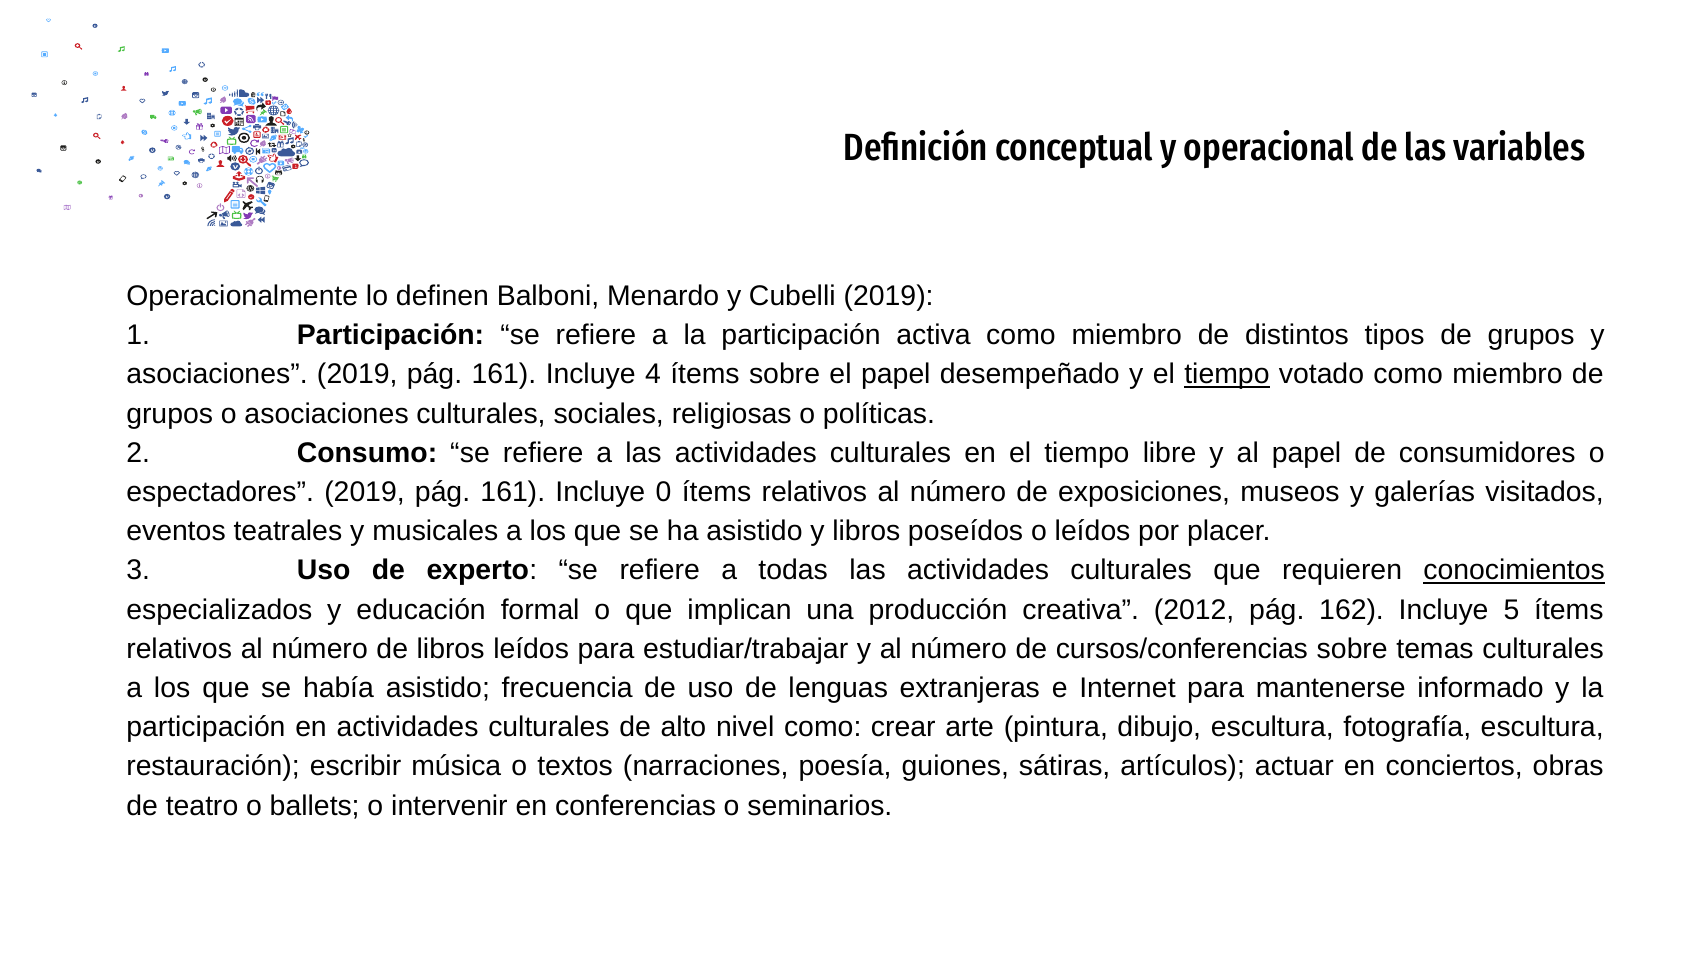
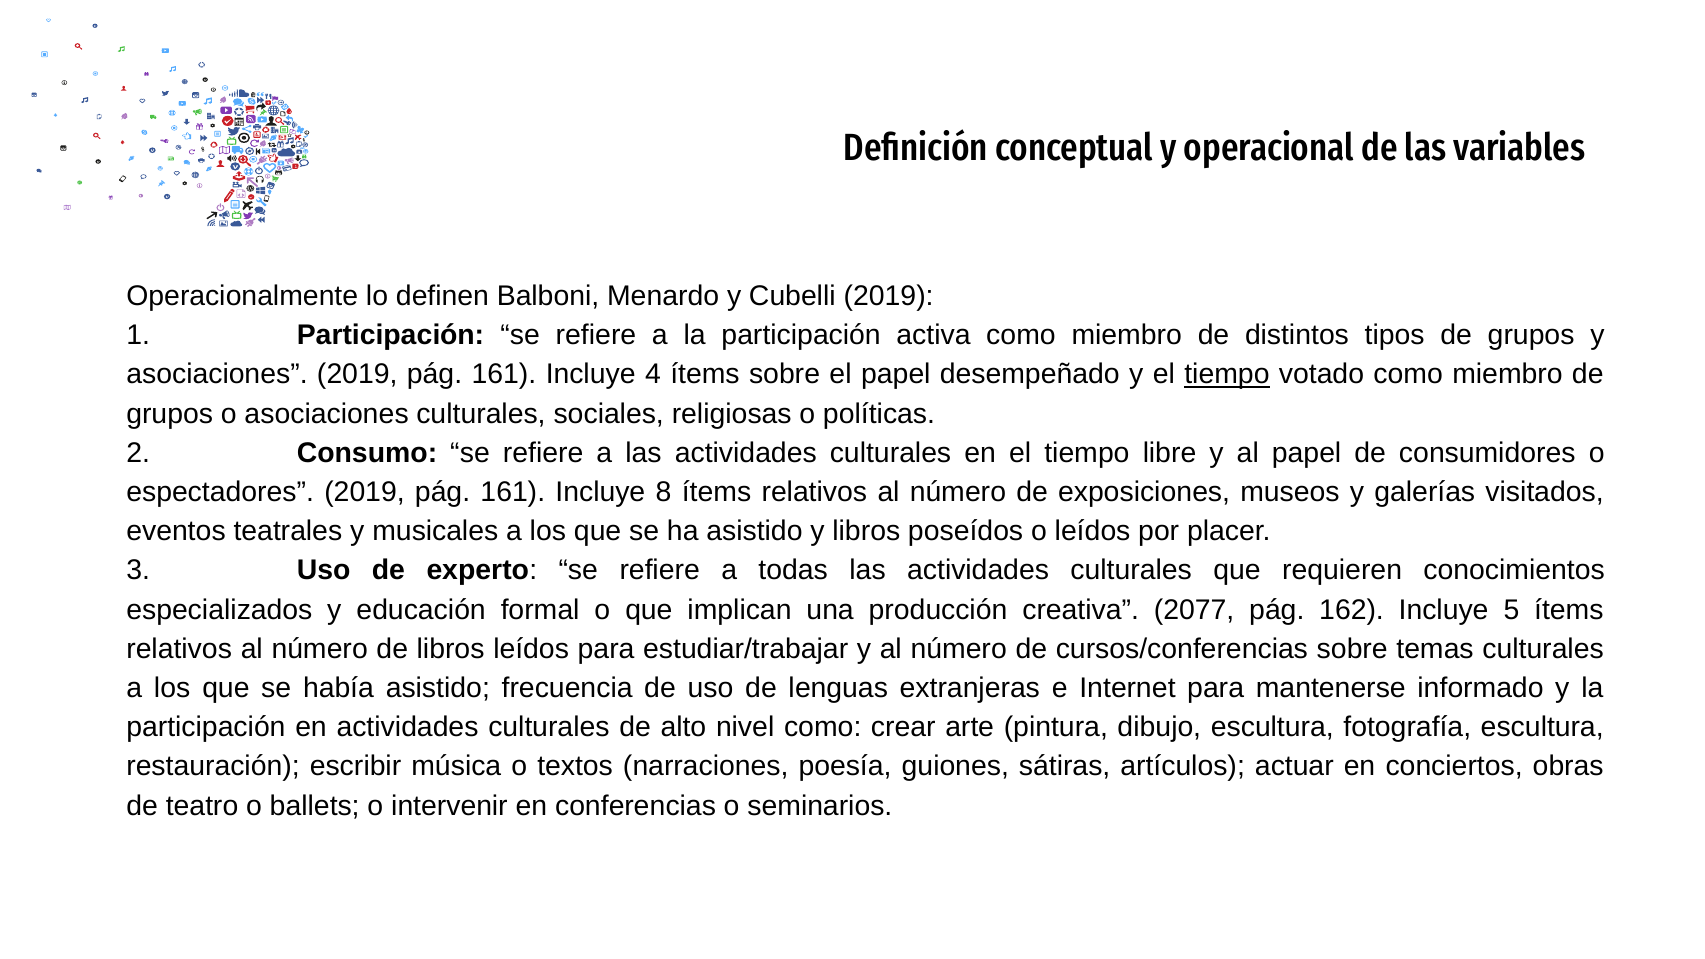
0: 0 -> 8 (664, 492)
conocimientos underline: present -> none (1514, 571)
2012: 2012 -> 2077 (1194, 610)
